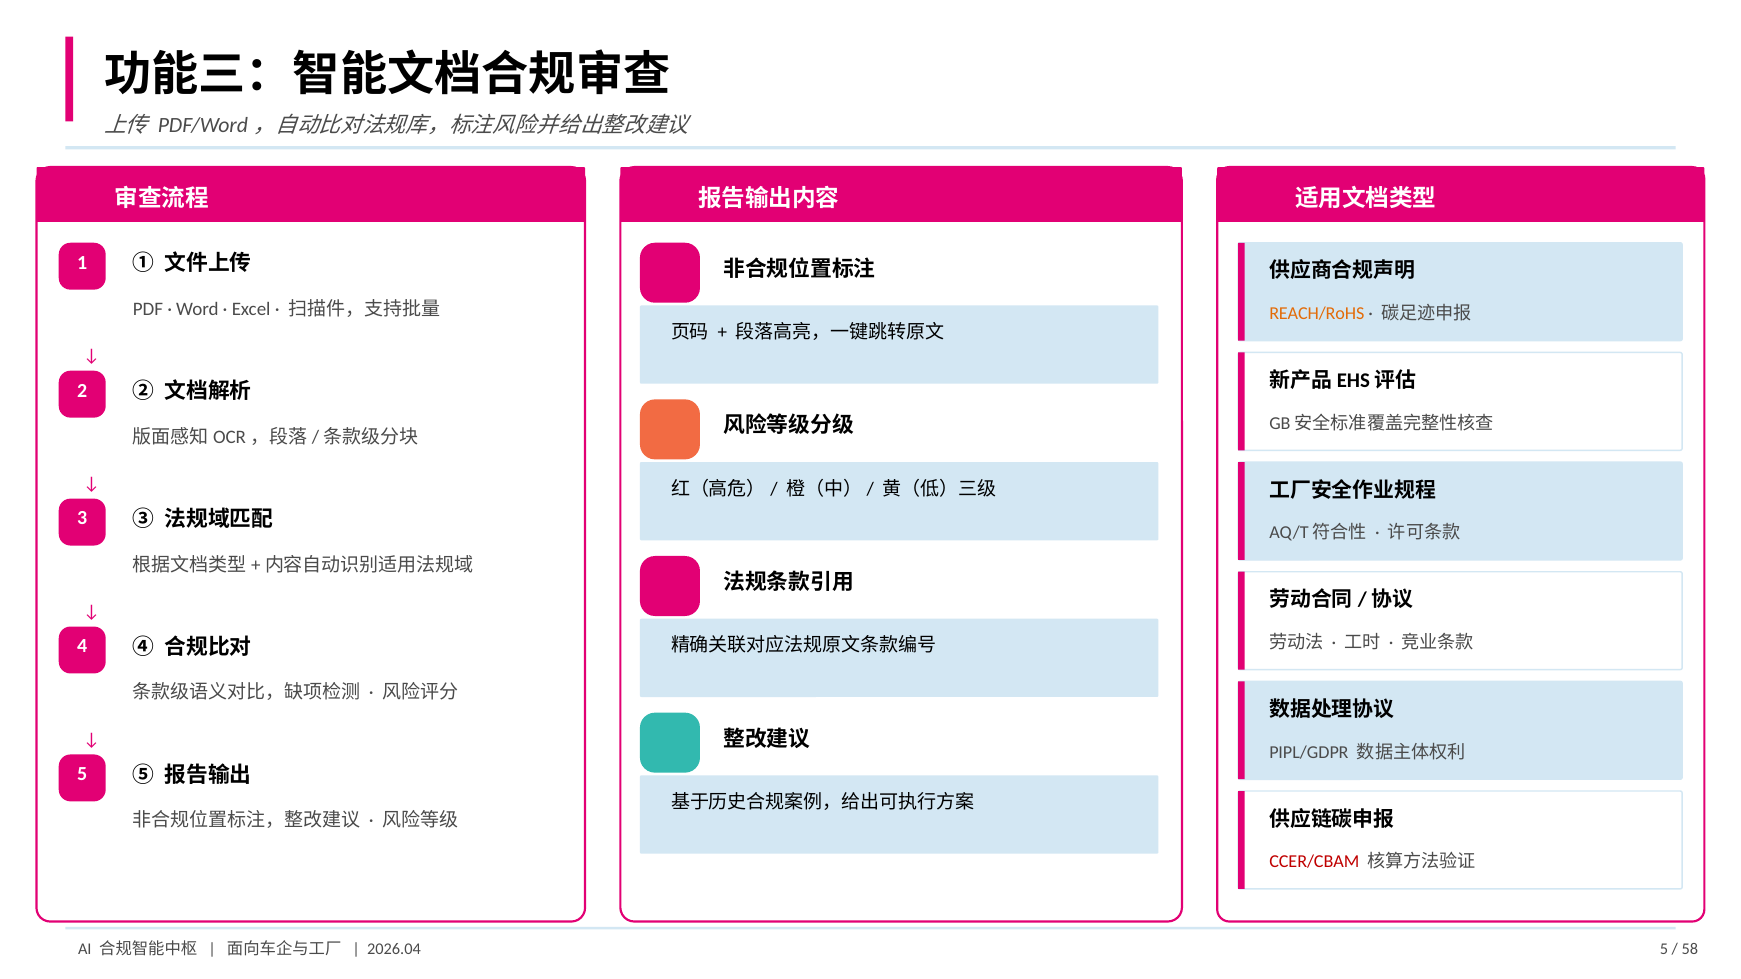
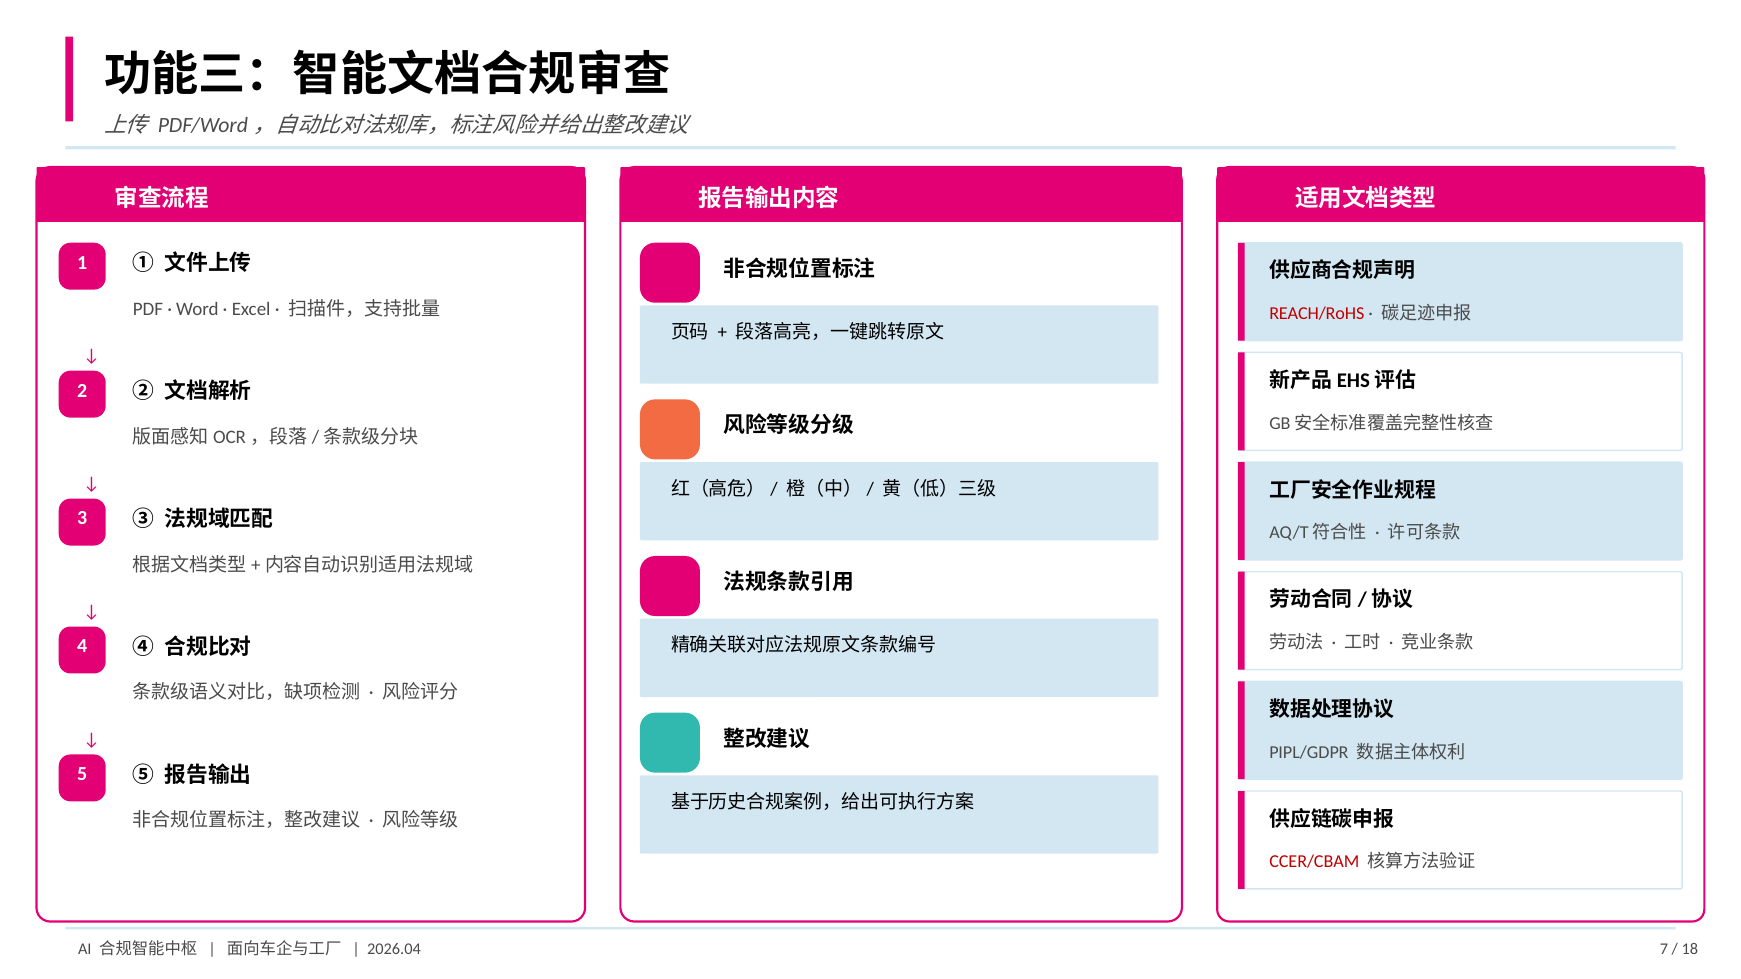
REACH/RoHS colour: orange -> red (1317, 314)
2026.04 5: 5 -> 7 (1664, 950)
58: 58 -> 18 (1690, 950)
